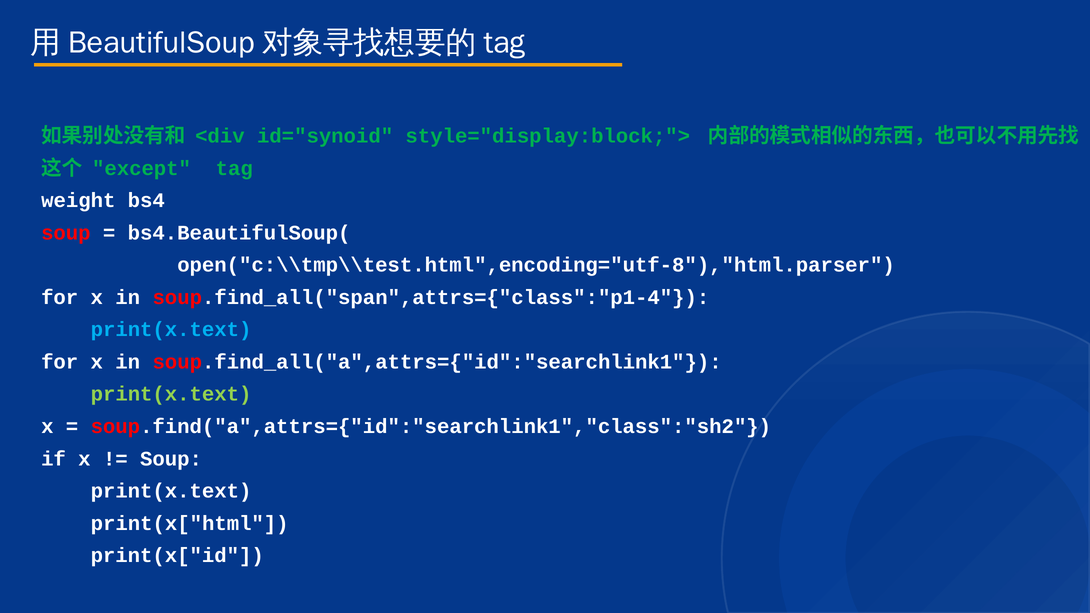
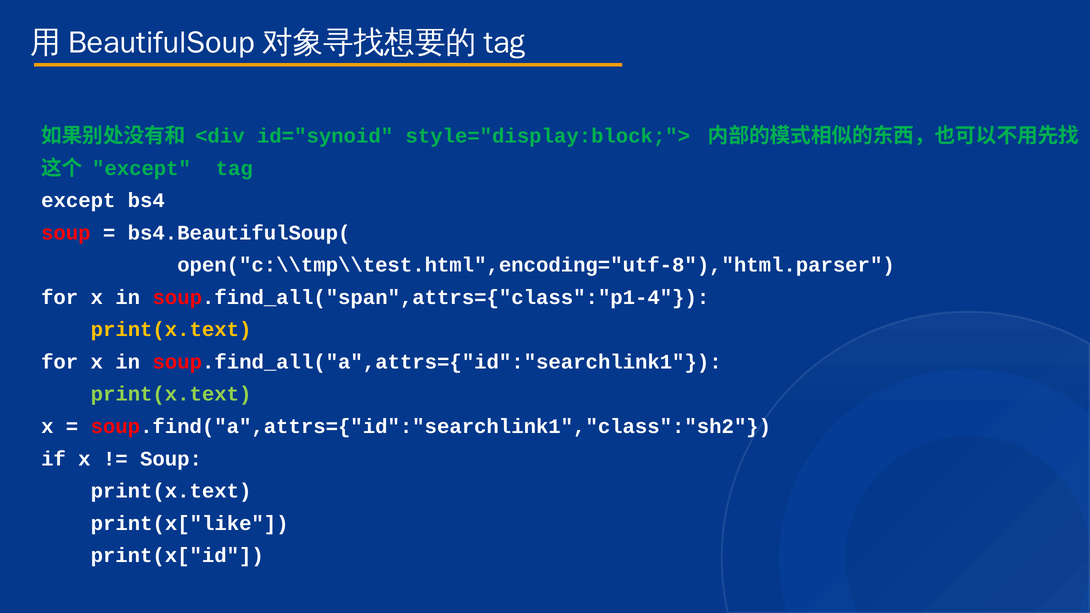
weight: weight -> except (78, 200)
print(x.text colour: light blue -> yellow (171, 329)
print(x["html: print(x["html -> print(x["like (190, 523)
